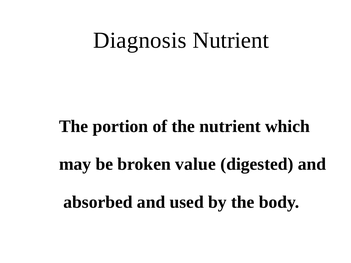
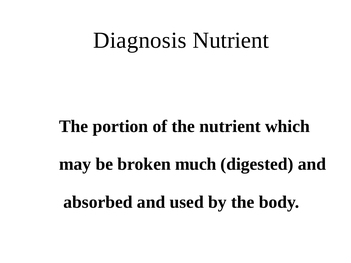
value: value -> much (196, 164)
